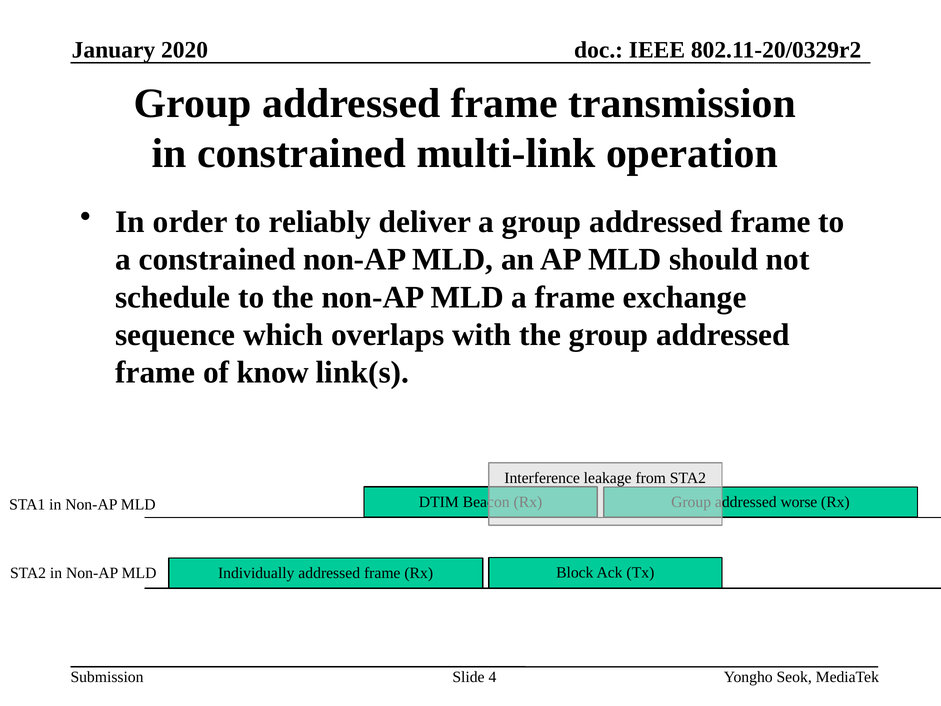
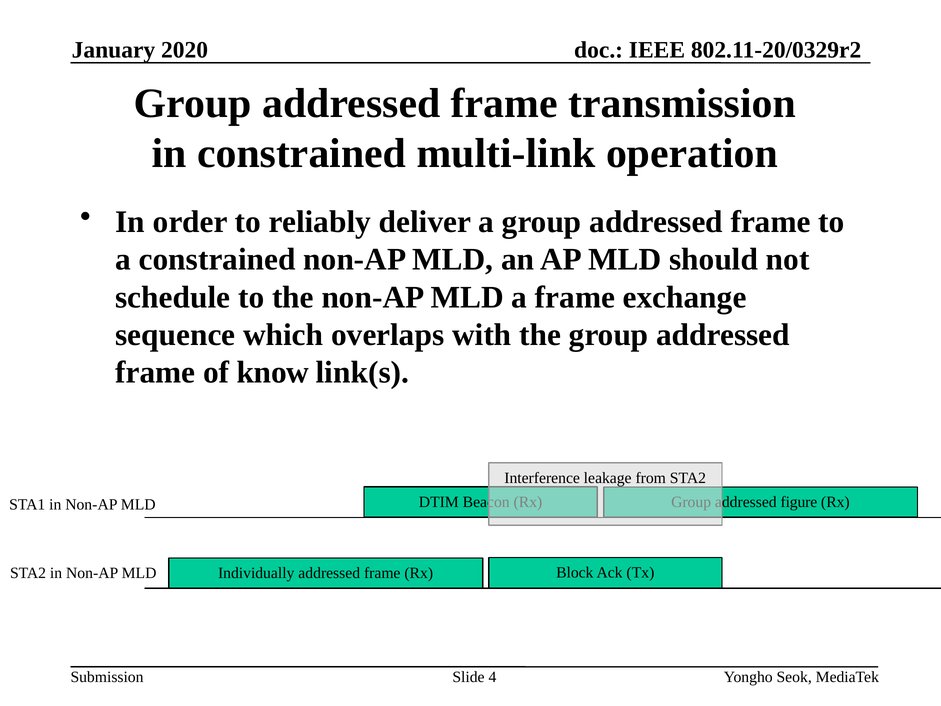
worse: worse -> figure (799, 502)
